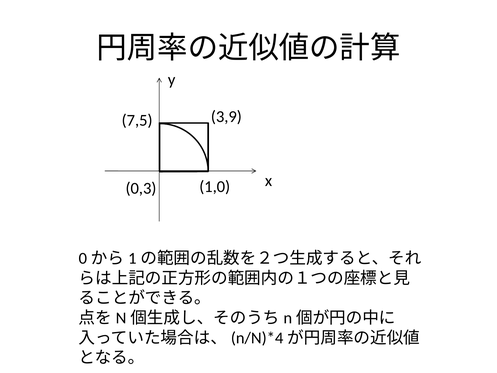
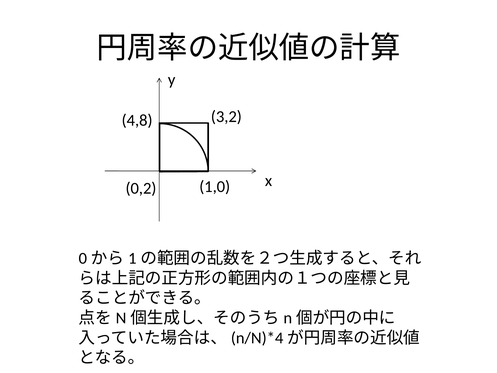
3,9: 3,9 -> 3,2 (226, 117)
7,5: 7,5 -> 4,8 (137, 120)
0,3: 0,3 -> 0,2 (141, 188)
